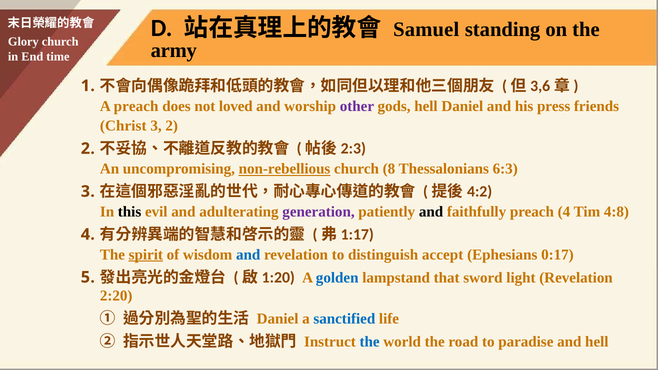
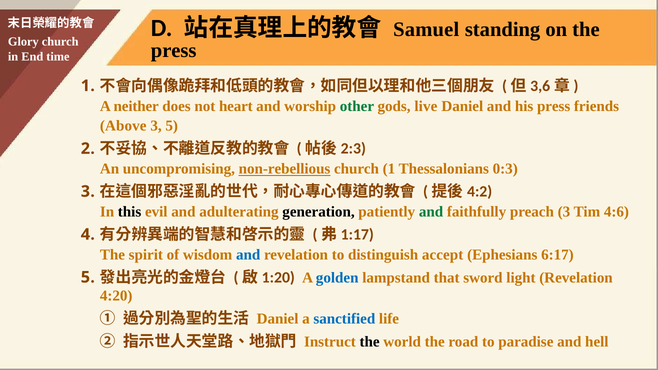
army: army -> press (174, 50)
A preach: preach -> neither (136, 106)
loved: loved -> heart (236, 106)
other colour: purple -> green (357, 106)
gods hell: hell -> live (426, 106)
Christ: Christ -> Above (123, 126)
3 2: 2 -> 5 (172, 126)
church 8: 8 -> 1 (389, 169)
6:3: 6:3 -> 0:3 (505, 169)
generation colour: purple -> black (319, 212)
and colour: black -> green (431, 212)
preach 4: 4 -> 3 (564, 212)
4:8: 4:8 -> 4:6 (616, 212)
spirit underline: present -> none (146, 255)
0:17: 0:17 -> 6:17 (557, 255)
2:20: 2:20 -> 4:20 (116, 296)
the colour: blue -> black (370, 342)
